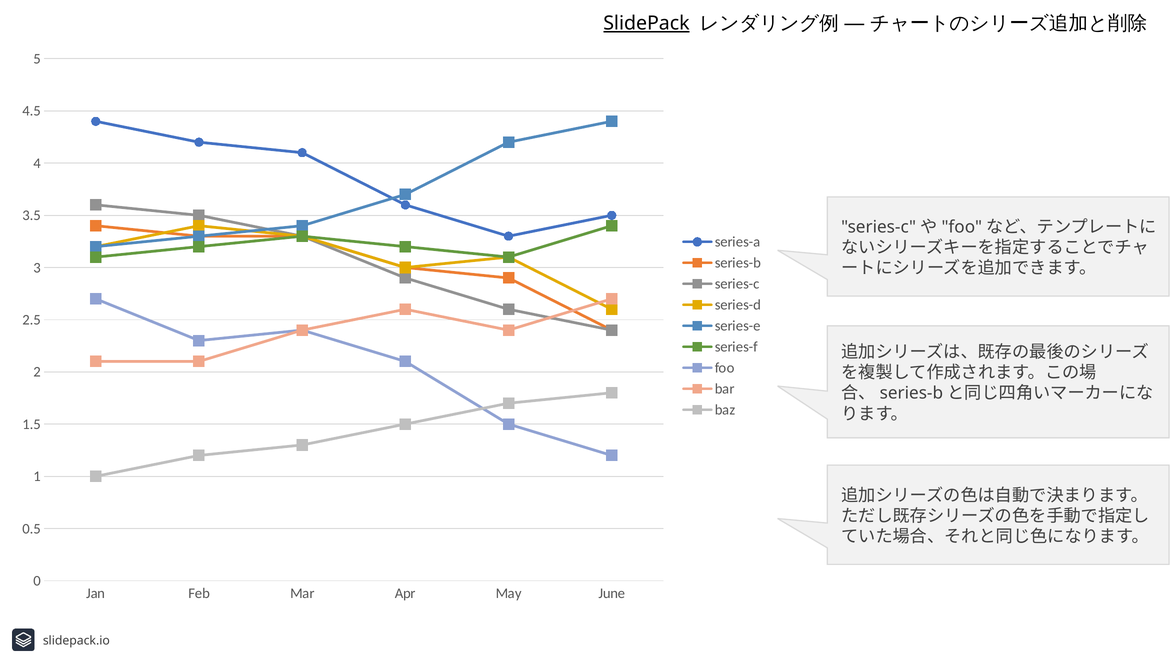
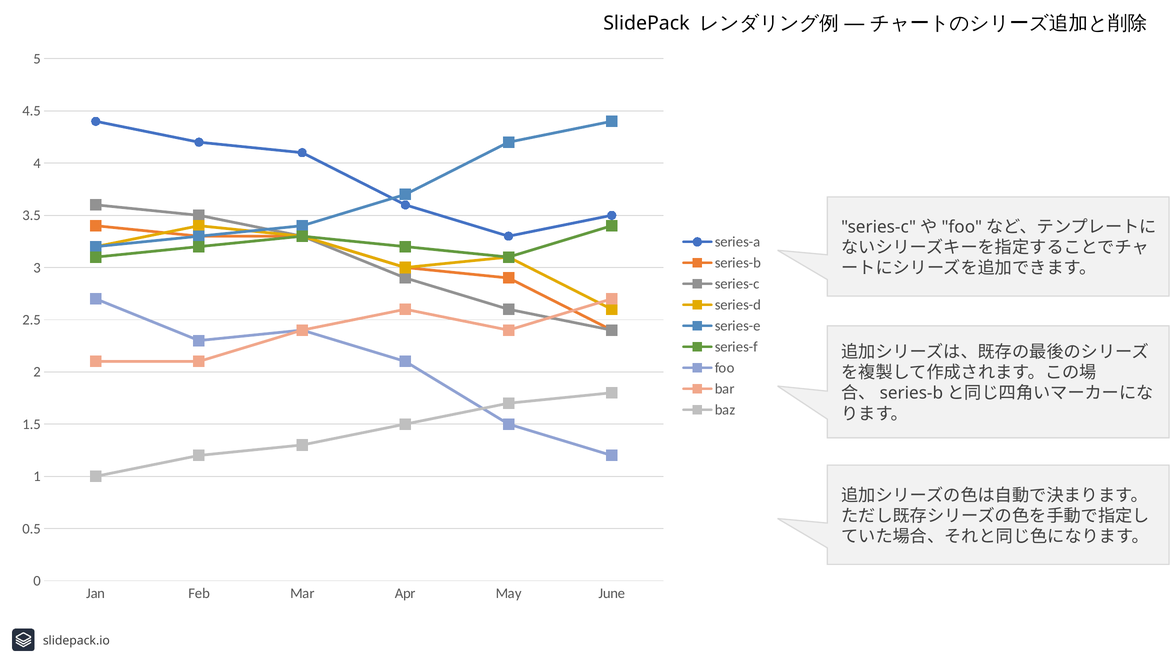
SlidePack underline: present -> none (646, 23)
